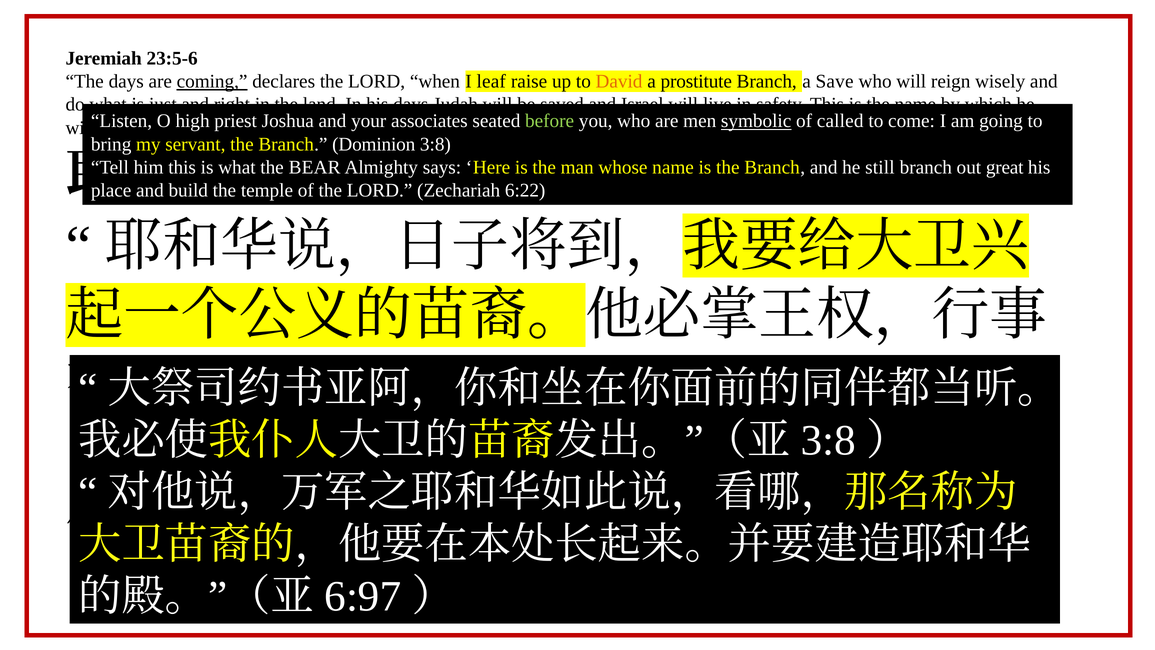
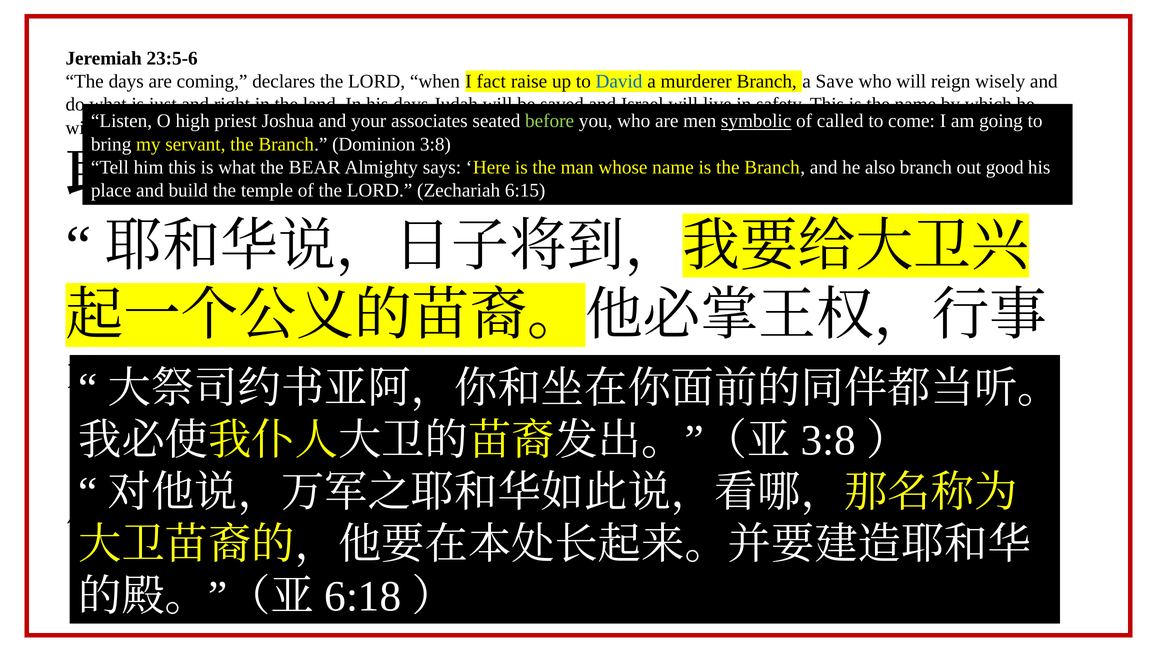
coming underline: present -> none (212, 81)
leaf: leaf -> fact (491, 81)
David colour: orange -> blue (619, 81)
prostitute: prostitute -> murderer (696, 81)
still: still -> also (880, 167)
great: great -> good (1005, 167)
6:22: 6:22 -> 6:15 (525, 190)
6:97: 6:97 -> 6:18 (363, 596)
